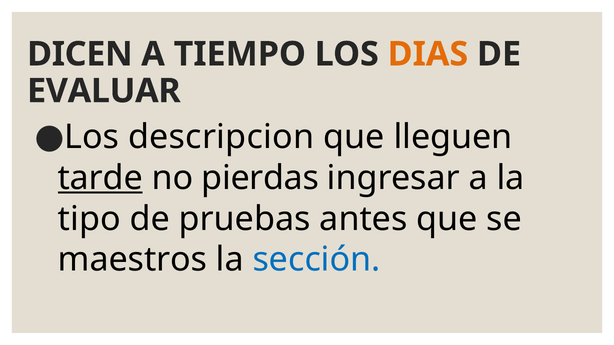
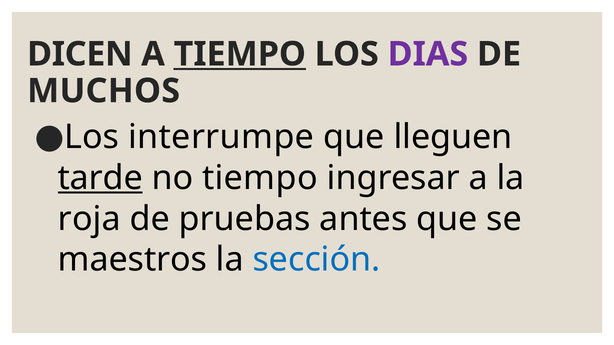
TIEMPO underline: none -> present (240, 54)
DIAS colour: orange -> purple (428, 54)
EVALUAR: EVALUAR -> MUCHOS (104, 91)
descripcion: descripcion -> interrumpe (221, 137)
no pierdas: pierdas -> tiempo (260, 178)
tipo: tipo -> roja (89, 219)
